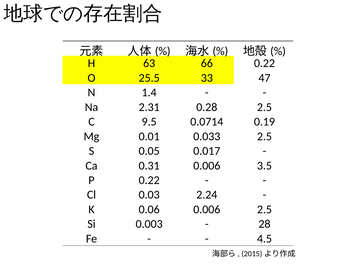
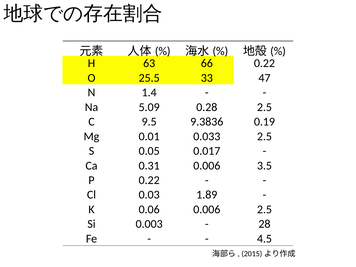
2.31: 2.31 -> 5.09 (149, 107)
0.0714: 0.0714 -> 9.3836 (207, 122)
2.24: 2.24 -> 1.89 (207, 195)
